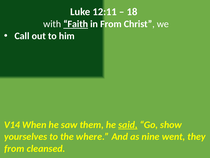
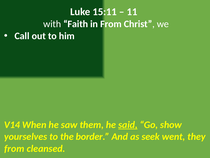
12:11: 12:11 -> 15:11 (105, 12)
18: 18 -> 11 (132, 12)
Faith underline: present -> none (76, 24)
where: where -> border (93, 136)
nine: nine -> seek (151, 136)
